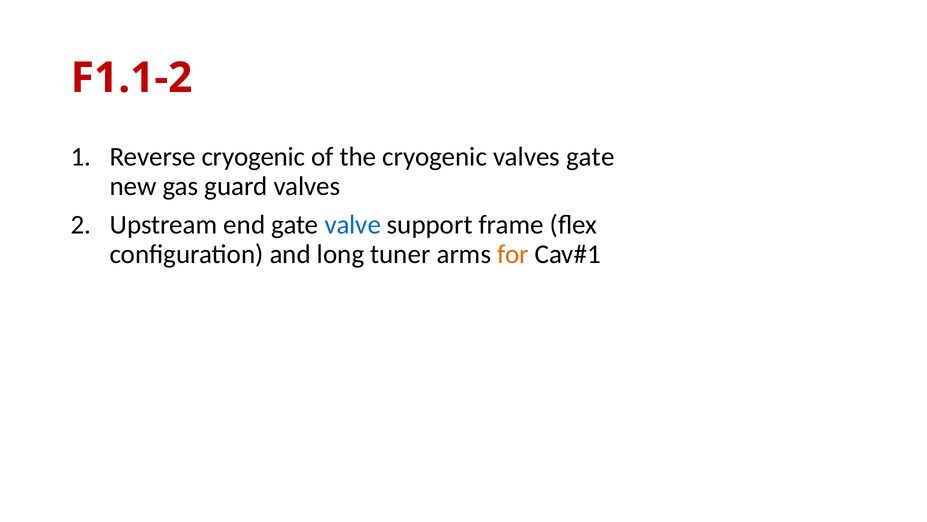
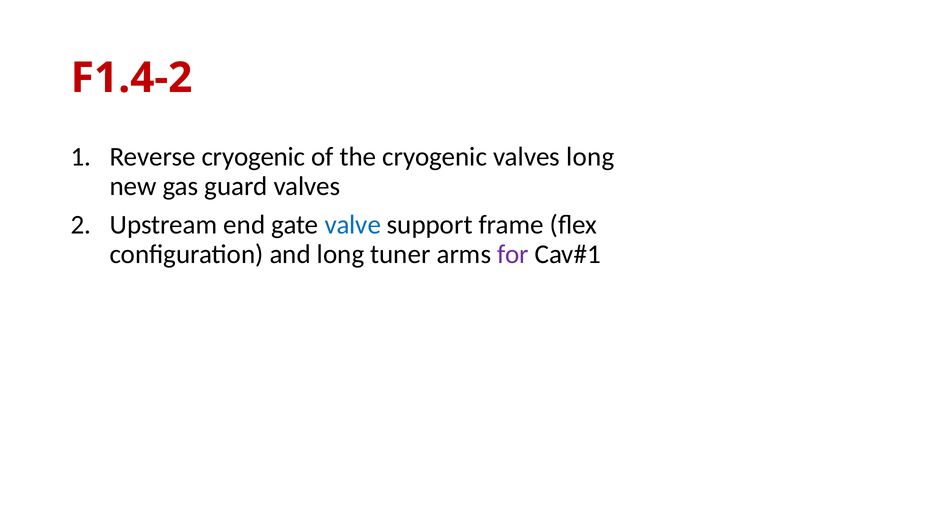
F1.1-2: F1.1-2 -> F1.4-2 (132, 78)
valves gate: gate -> long (590, 157)
for colour: orange -> purple (513, 254)
